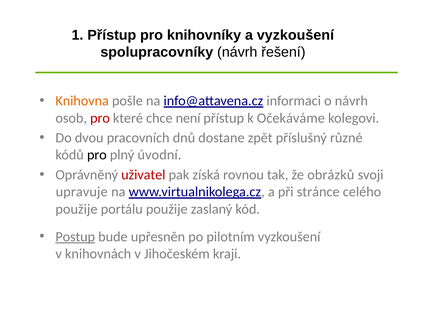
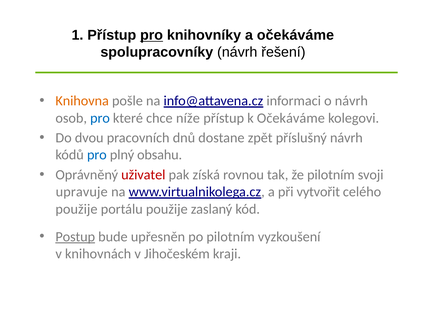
pro underline: none -> present (152, 35)
a vyzkoušení: vyzkoušení -> očekáváme (295, 35)
pro colour: red -> blue (100, 118)
není: není -> níže (188, 118)
příslušný různé: různé -> návrh (346, 138)
pro colour: black -> blue (97, 155)
úvodní: úvodní -> obsahu (160, 155)
že obrázků: obrázků -> pilotním (331, 175)
stránce: stránce -> vytvořit (318, 192)
